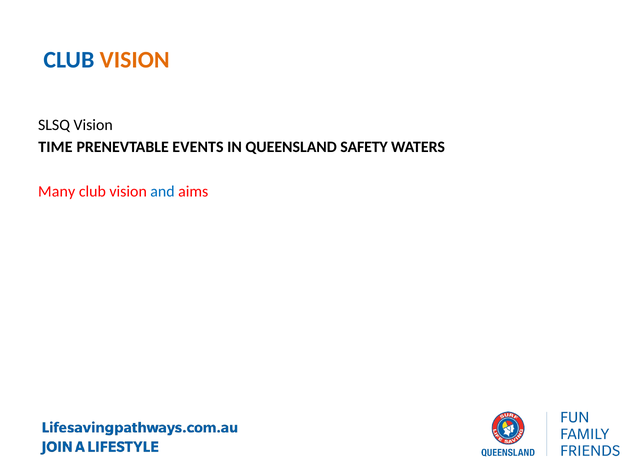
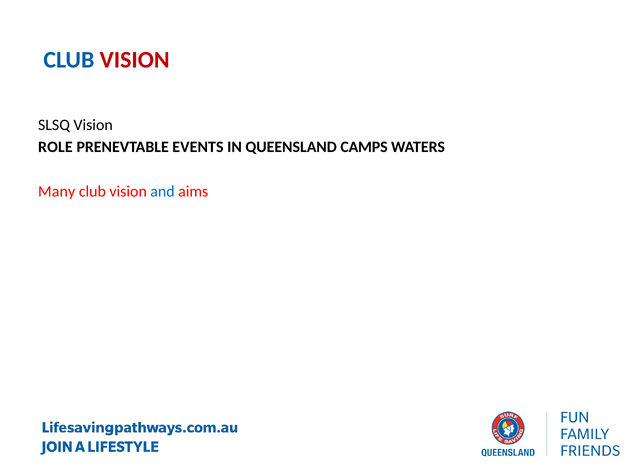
VISION colour: orange -> red (135, 60)
TIME: TIME -> ROLE (55, 147)
SAFETY: SAFETY -> CAMPS (364, 147)
